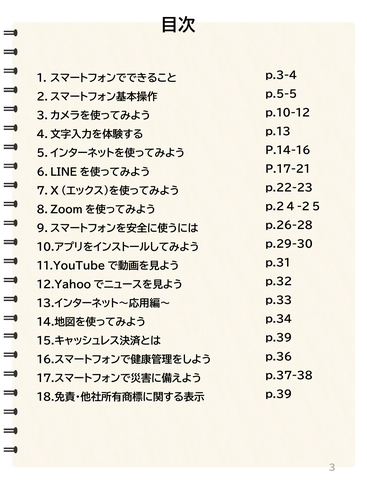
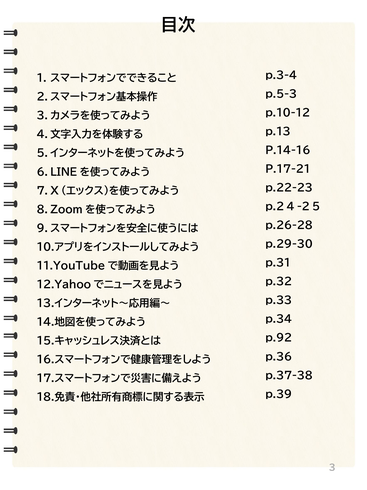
p.5-5: p.5-5 -> p.5-3 (281, 94)
p.39: p.39 -> p.92 (279, 337)
